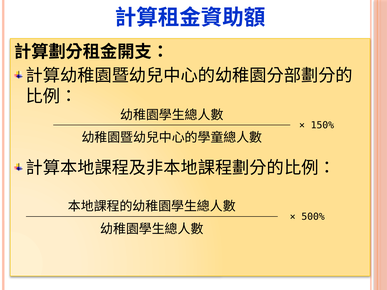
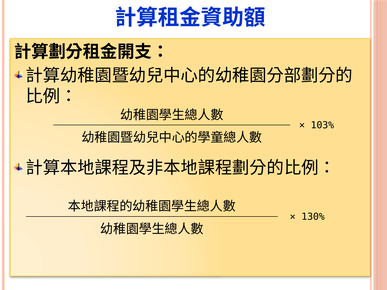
150%: 150% -> 103% (322, 125)
500%: 500% -> 130% (313, 217)
